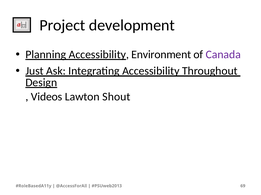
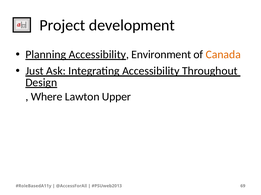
Canada colour: purple -> orange (223, 55)
Videos: Videos -> Where (47, 97)
Shout: Shout -> Upper (116, 97)
